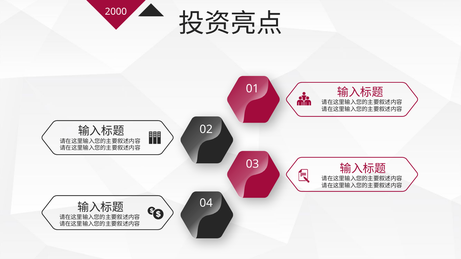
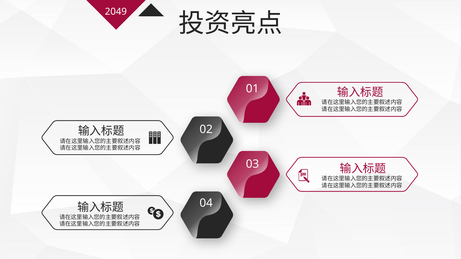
2000: 2000 -> 2049 (116, 12)
